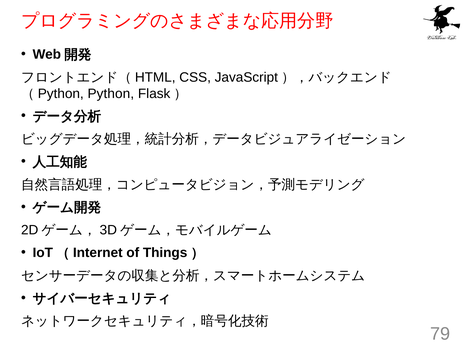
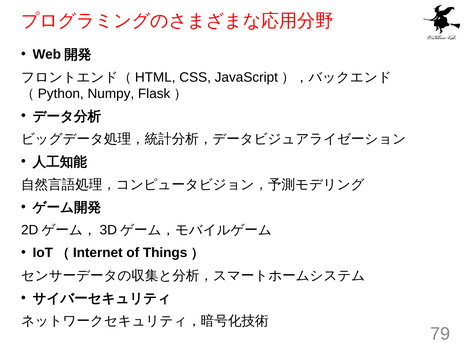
Python: Python -> Numpy (111, 93)
